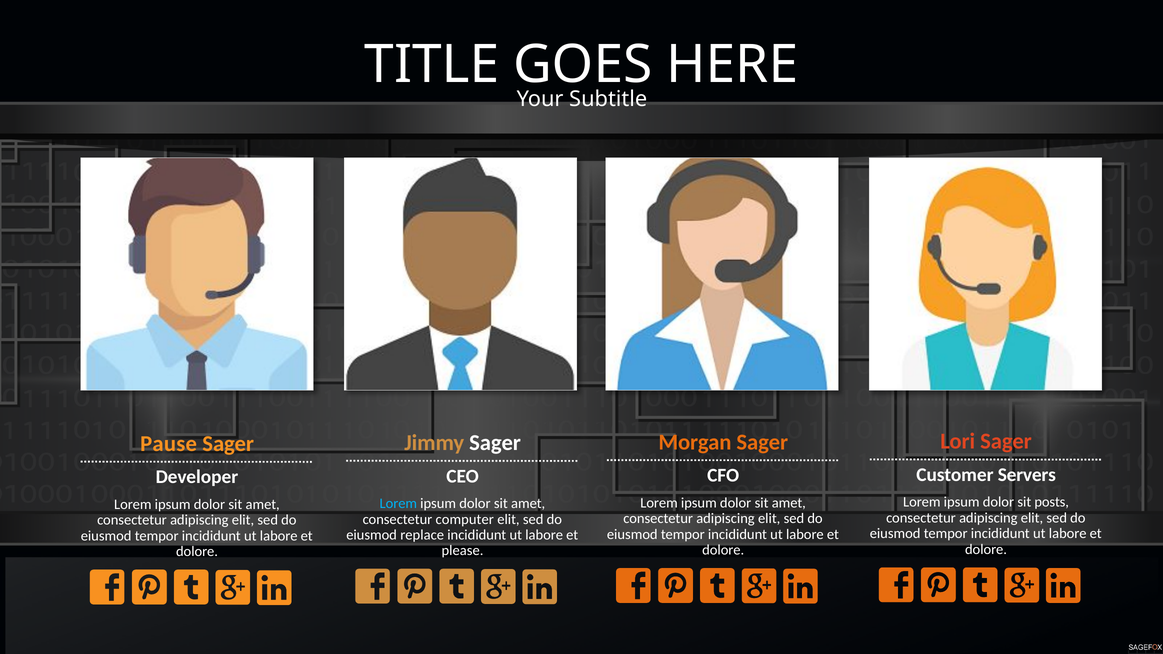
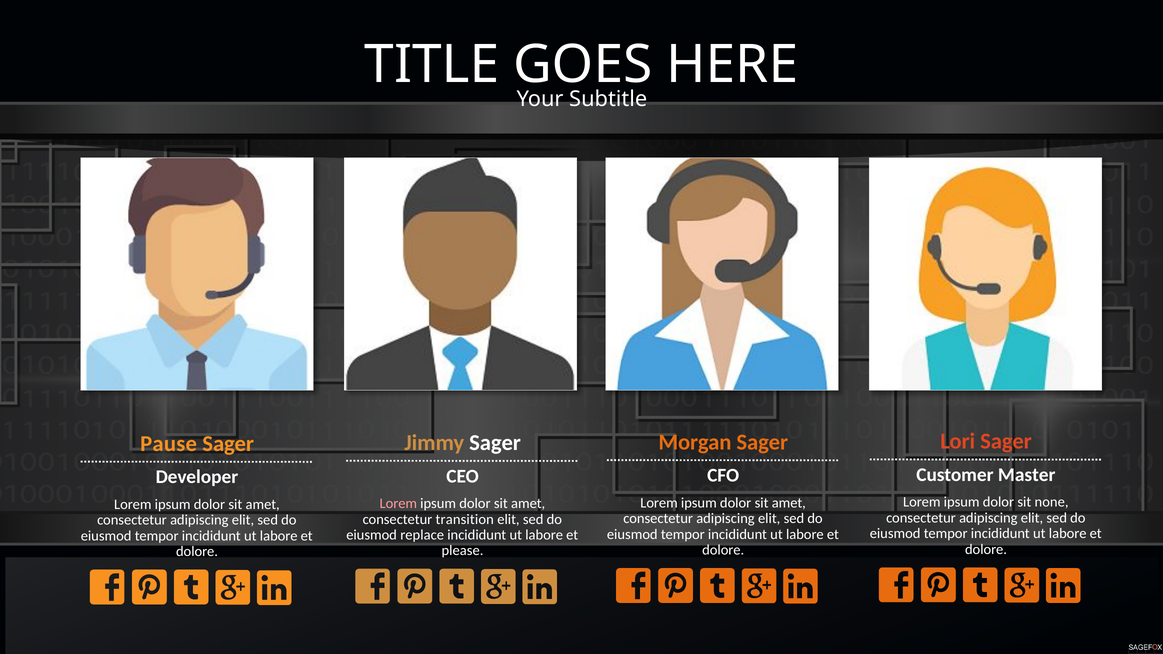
Servers: Servers -> Master (1027, 475)
posts: posts -> none (1052, 502)
Lorem colour: light blue -> pink (398, 504)
computer: computer -> transition (465, 519)
